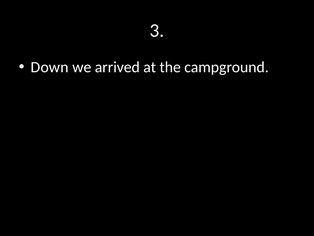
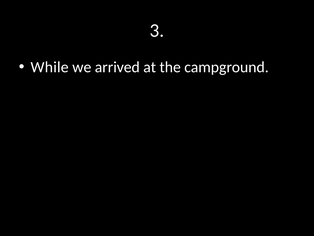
Down: Down -> While (50, 67)
